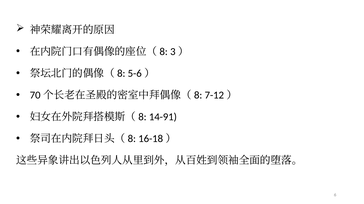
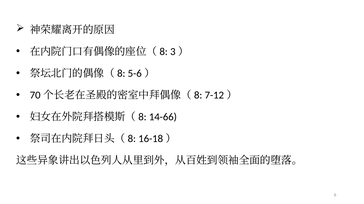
14-91: 14-91 -> 14-66 (163, 117)
